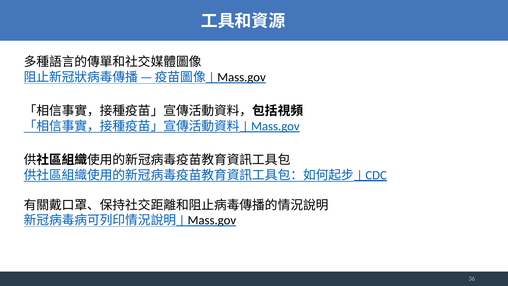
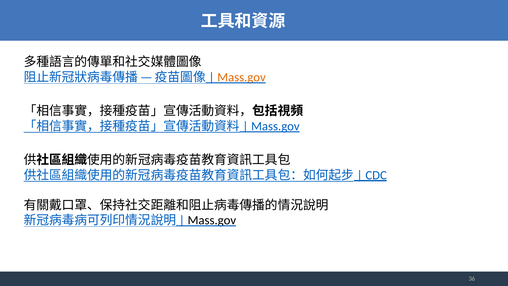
Mass.gov colour: black -> orange (242, 77)
